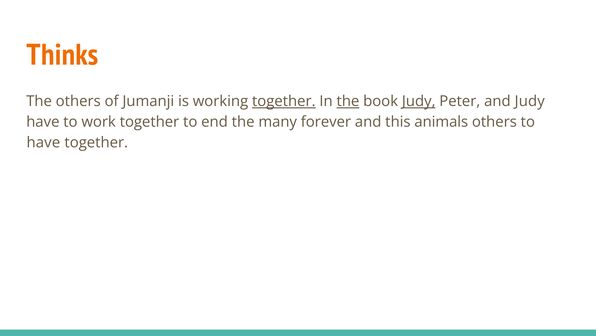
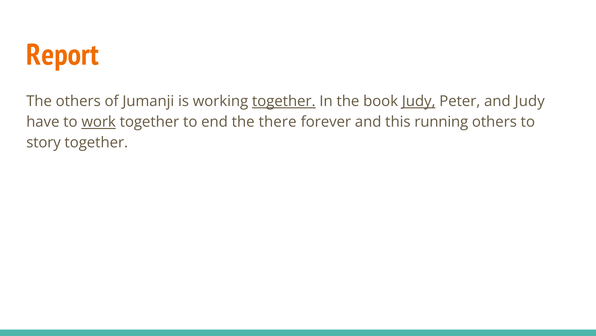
Thinks: Thinks -> Report (63, 55)
the underline: present -> none (348, 101)
work underline: none -> present (99, 122)
many: many -> there (278, 122)
animals: animals -> running (441, 122)
have: have -> story (44, 142)
